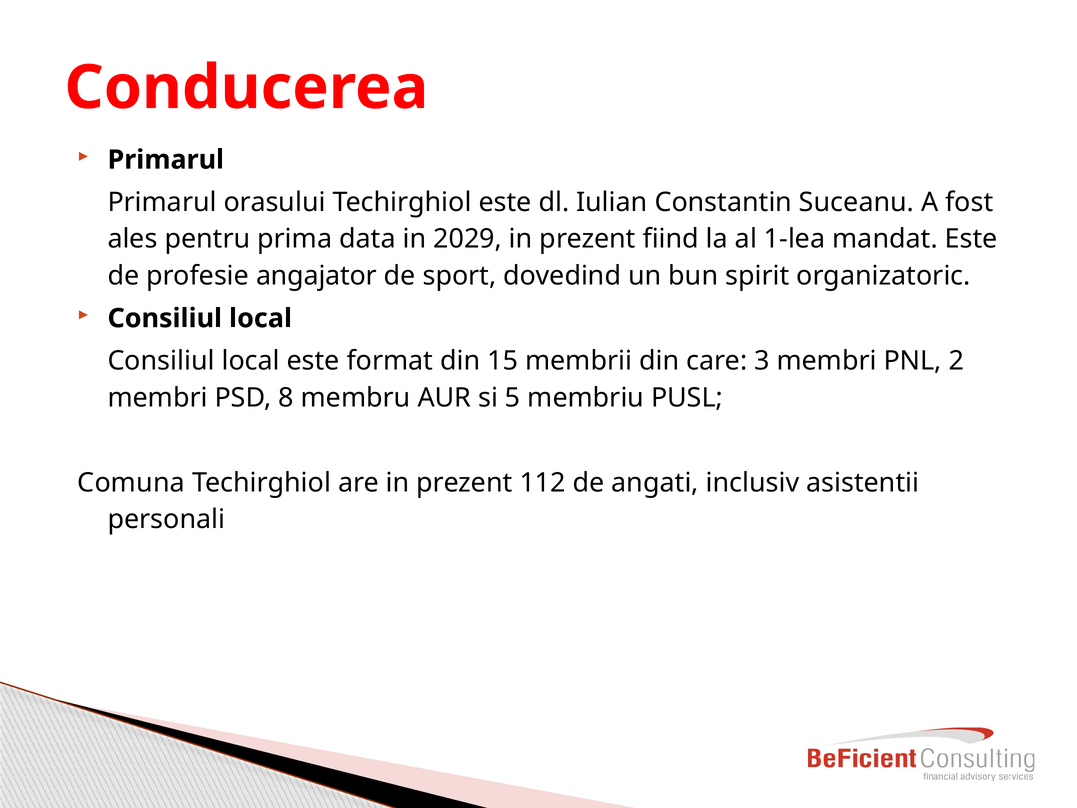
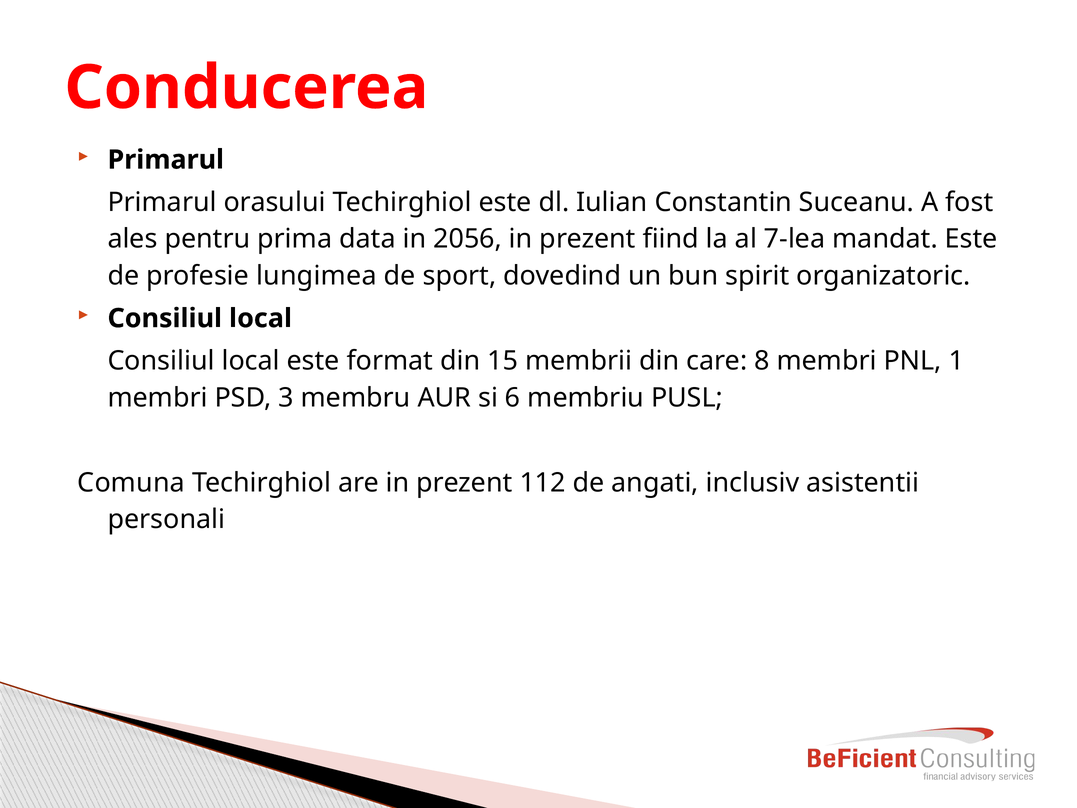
2029: 2029 -> 2056 (468, 239)
1-lea: 1-lea -> 7-lea (795, 239)
angajator: angajator -> lungimea (316, 276)
3: 3 -> 8 (762, 361)
2: 2 -> 1 (956, 361)
8: 8 -> 3 (286, 397)
5: 5 -> 6 (513, 397)
